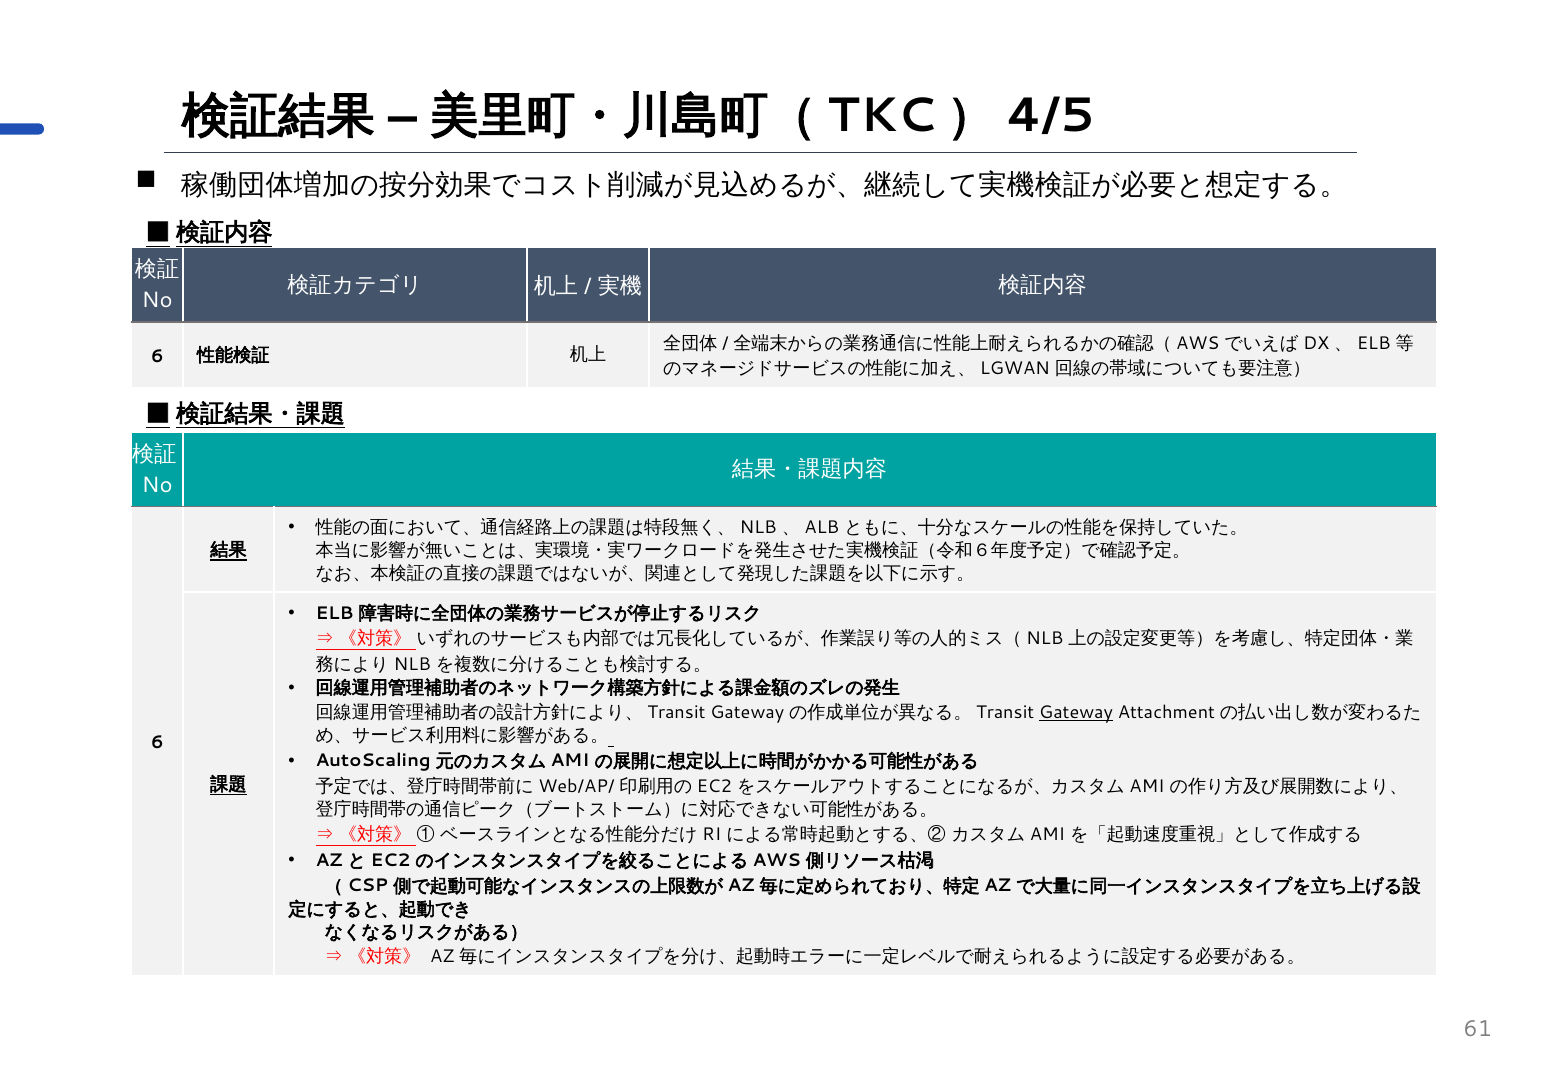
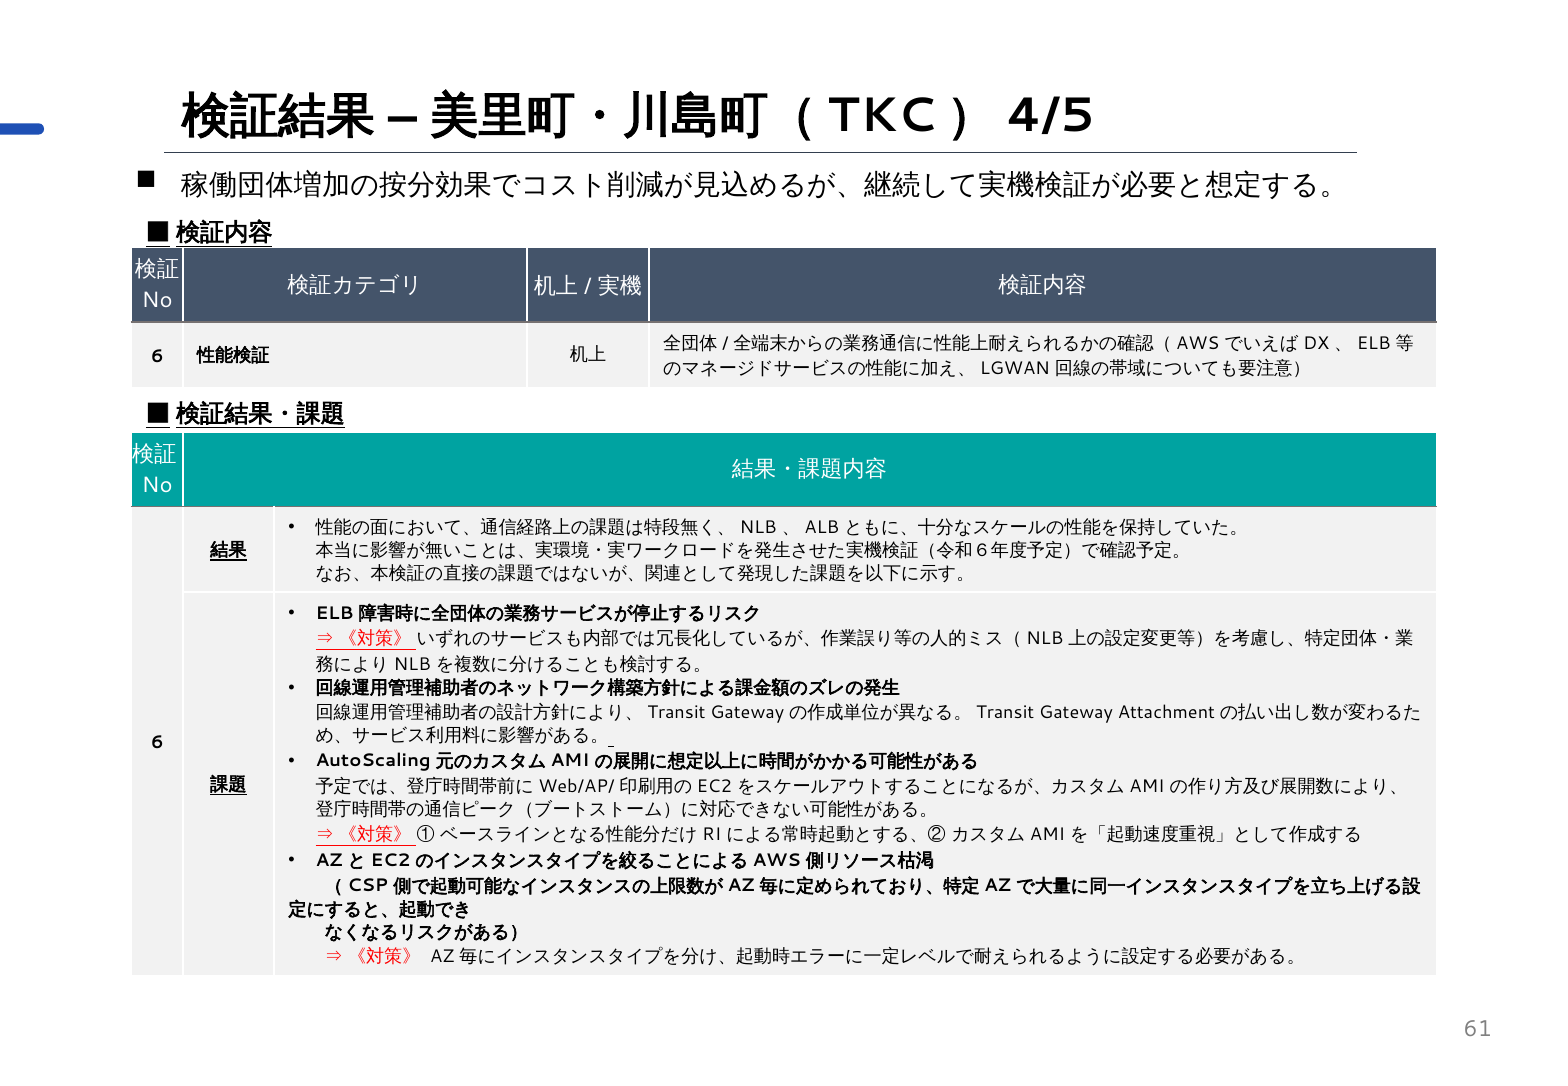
Gateway underline: present -> none (1076, 712)
